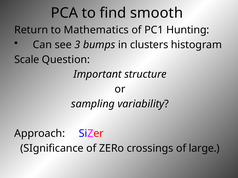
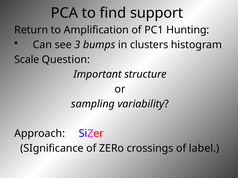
smooth: smooth -> support (157, 13)
Mathematics: Mathematics -> Amplification (96, 30)
large: large -> label (204, 149)
